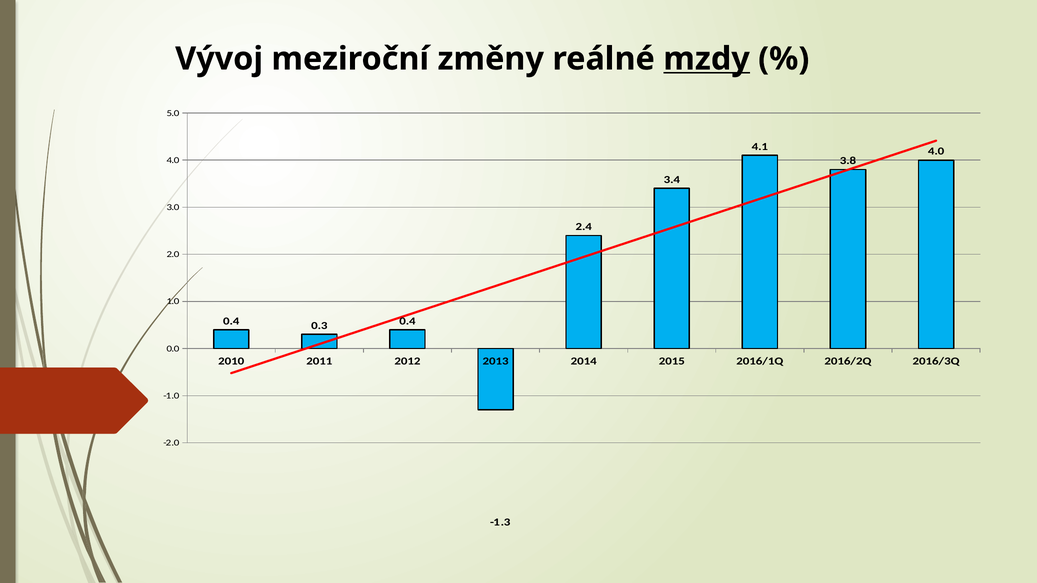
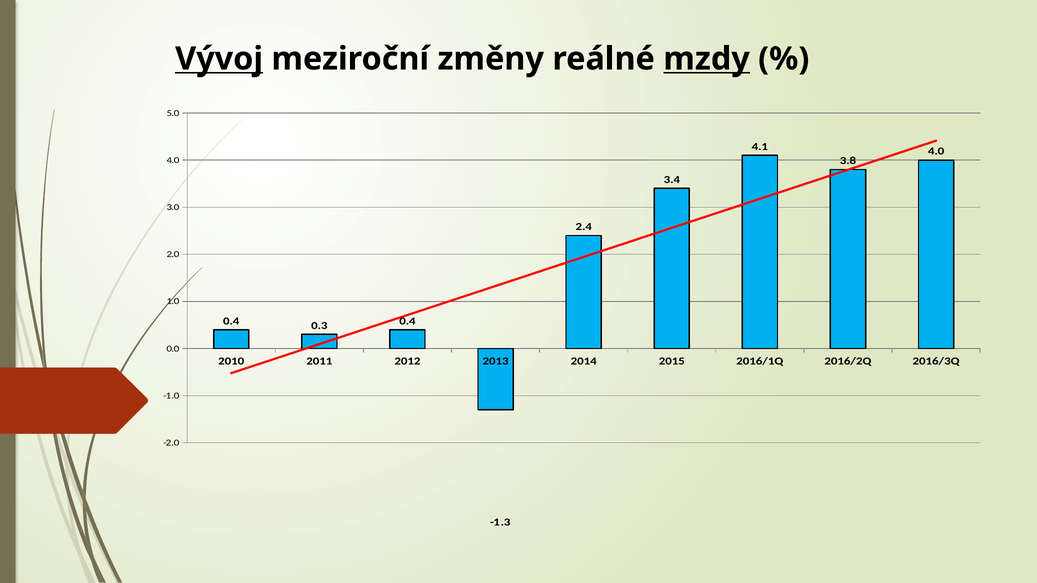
Vývoj underline: none -> present (219, 59)
